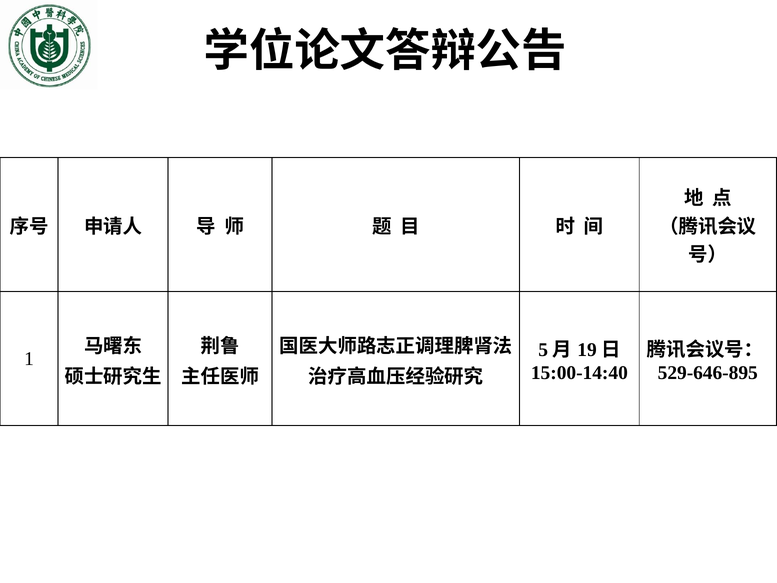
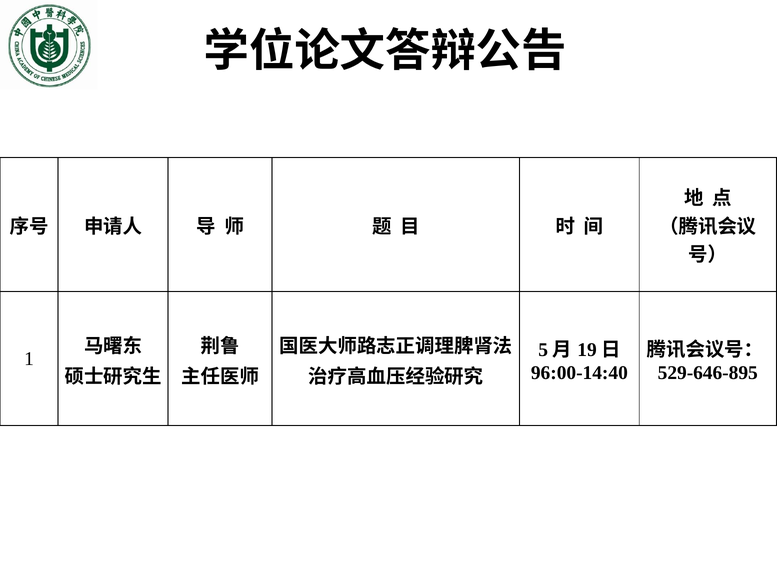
15:00-14:40: 15:00-14:40 -> 96:00-14:40 (579, 373)
